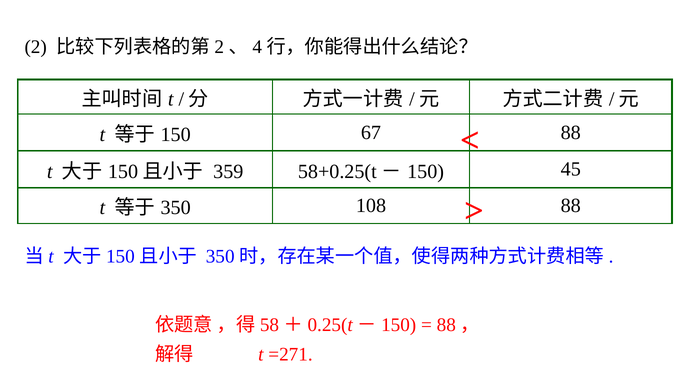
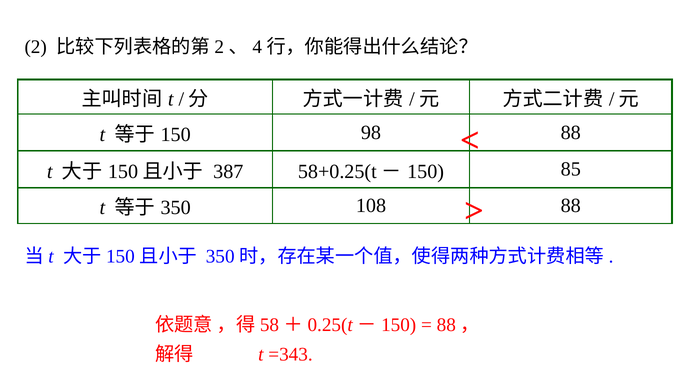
67: 67 -> 98 (371, 133)
359: 359 -> 387 (228, 171)
45: 45 -> 85 (571, 169)
=271: =271 -> =343 (291, 355)
